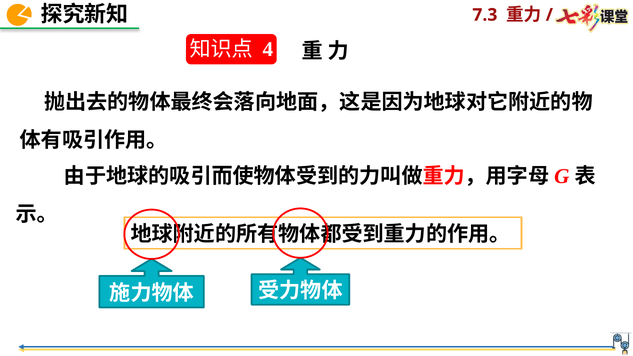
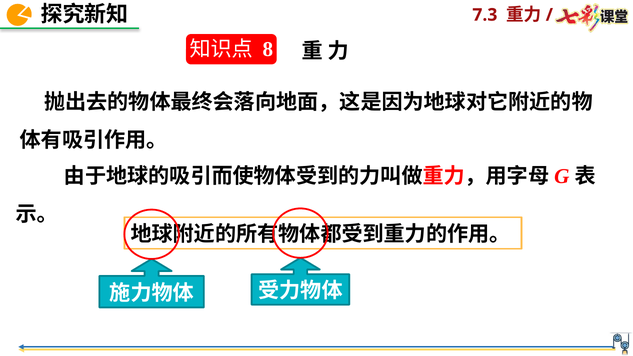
4: 4 -> 8 (268, 49)
